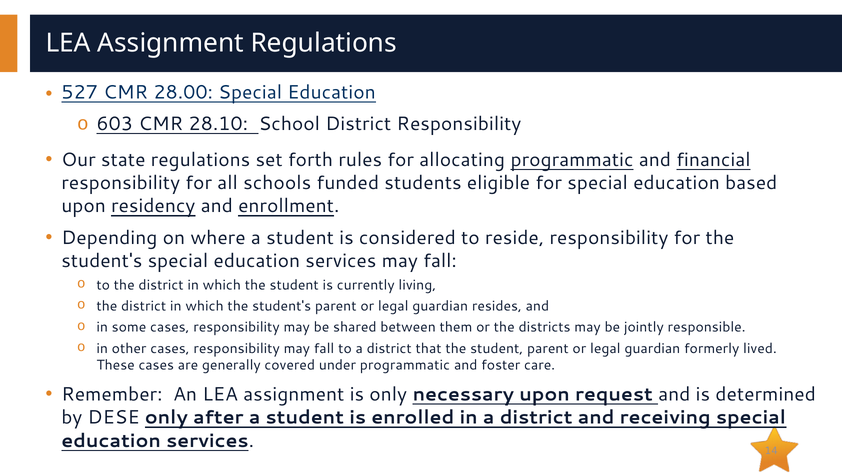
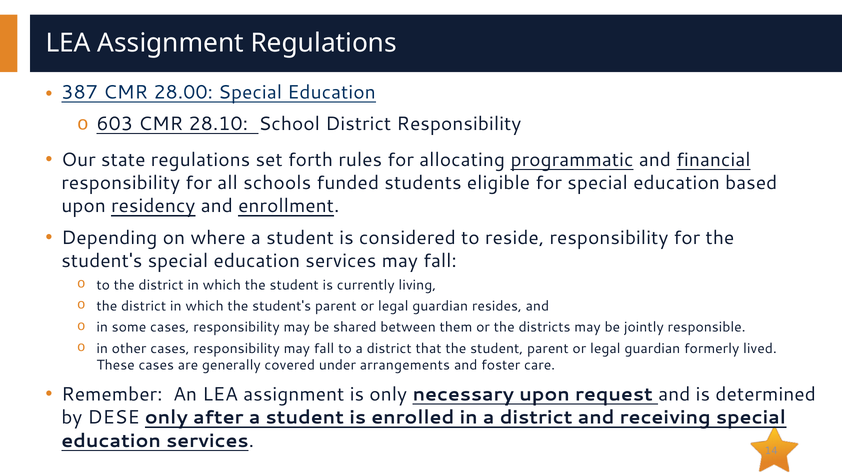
527: 527 -> 387 (80, 92)
under programmatic: programmatic -> arrangements (405, 366)
